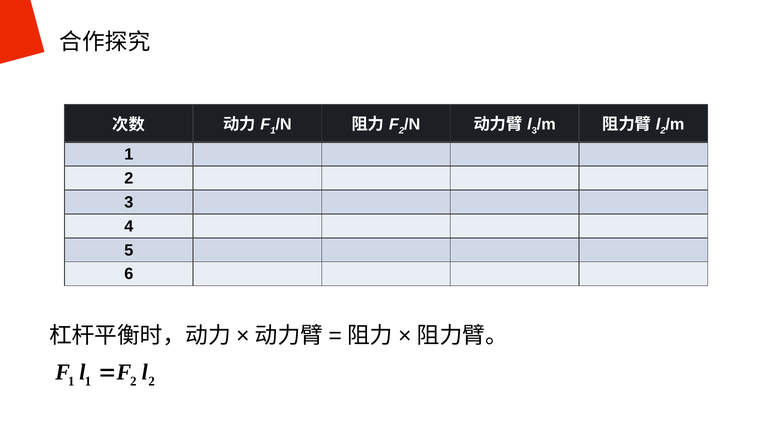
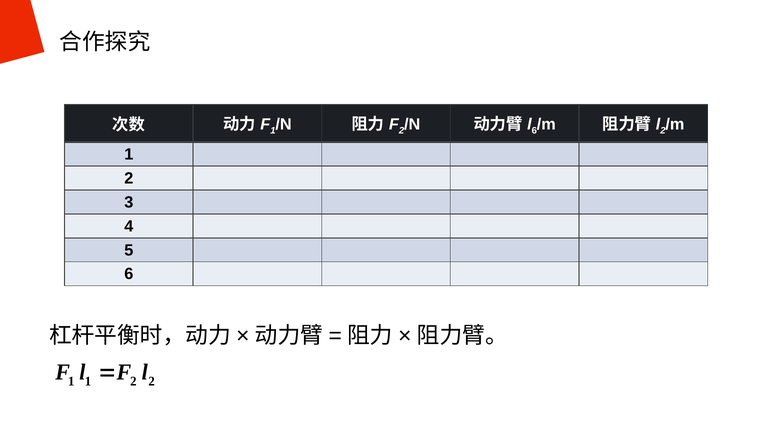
3: 3 -> 6 (534, 131)
